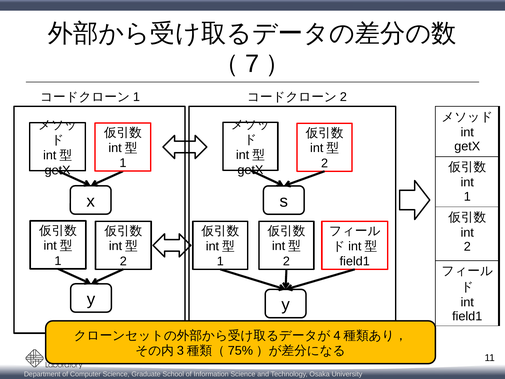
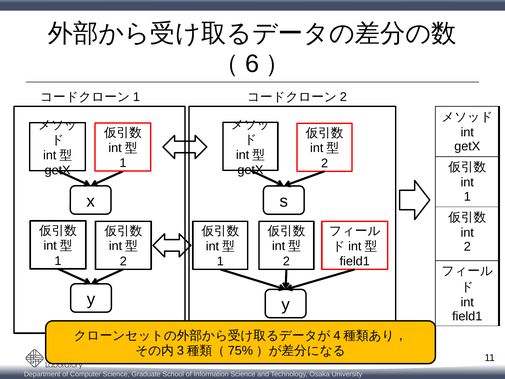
7: 7 -> 6 (252, 64)
